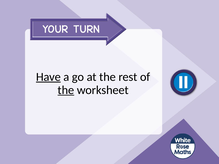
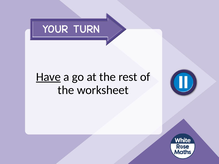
the underline: present -> none (66, 90)
